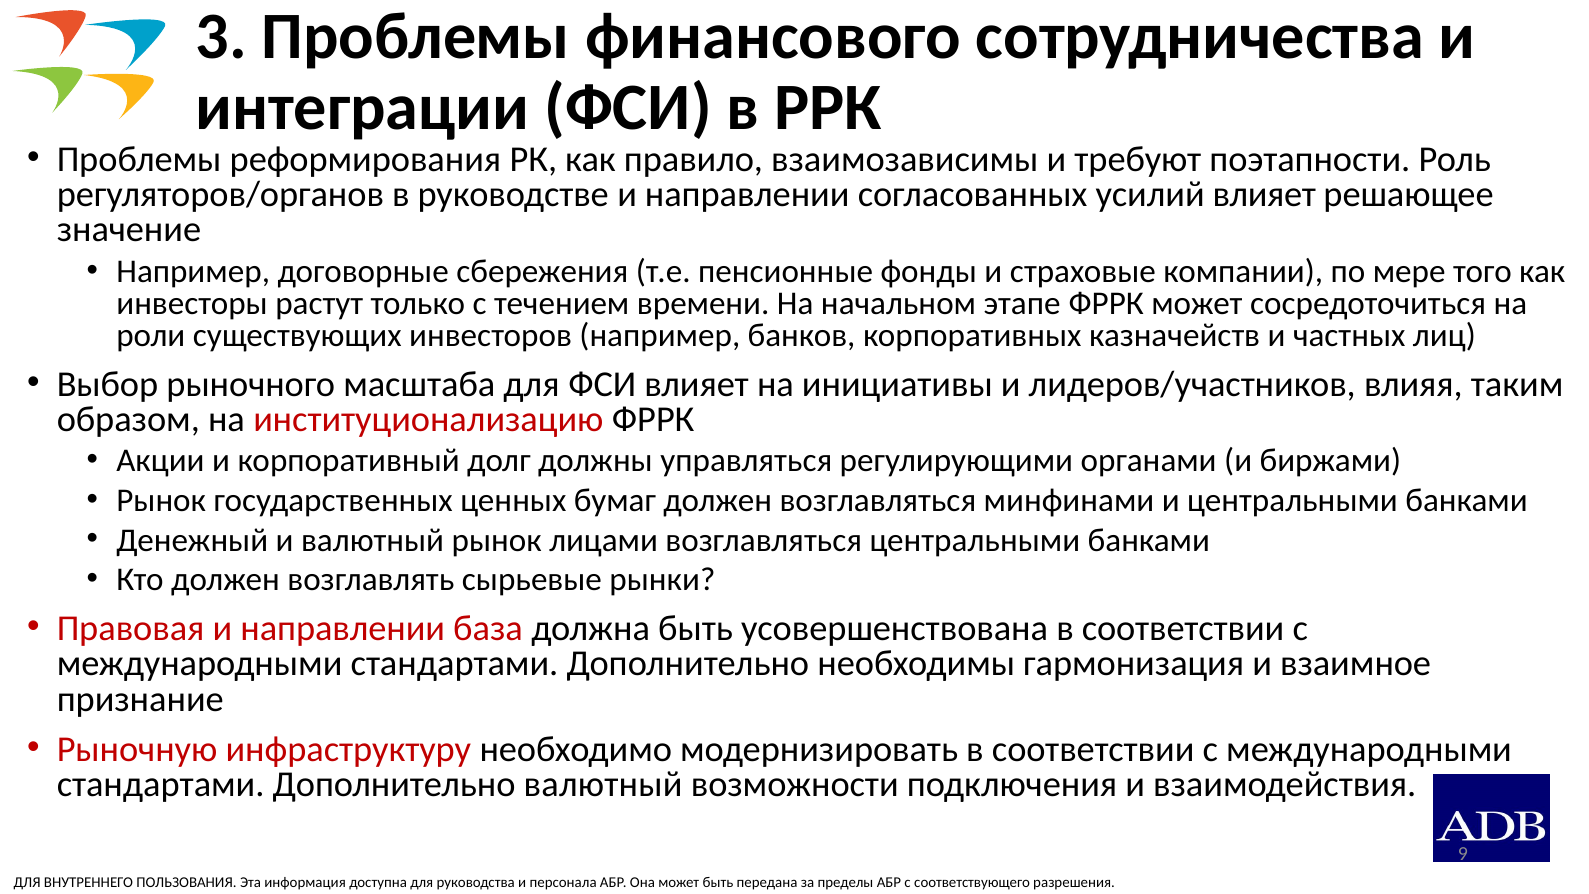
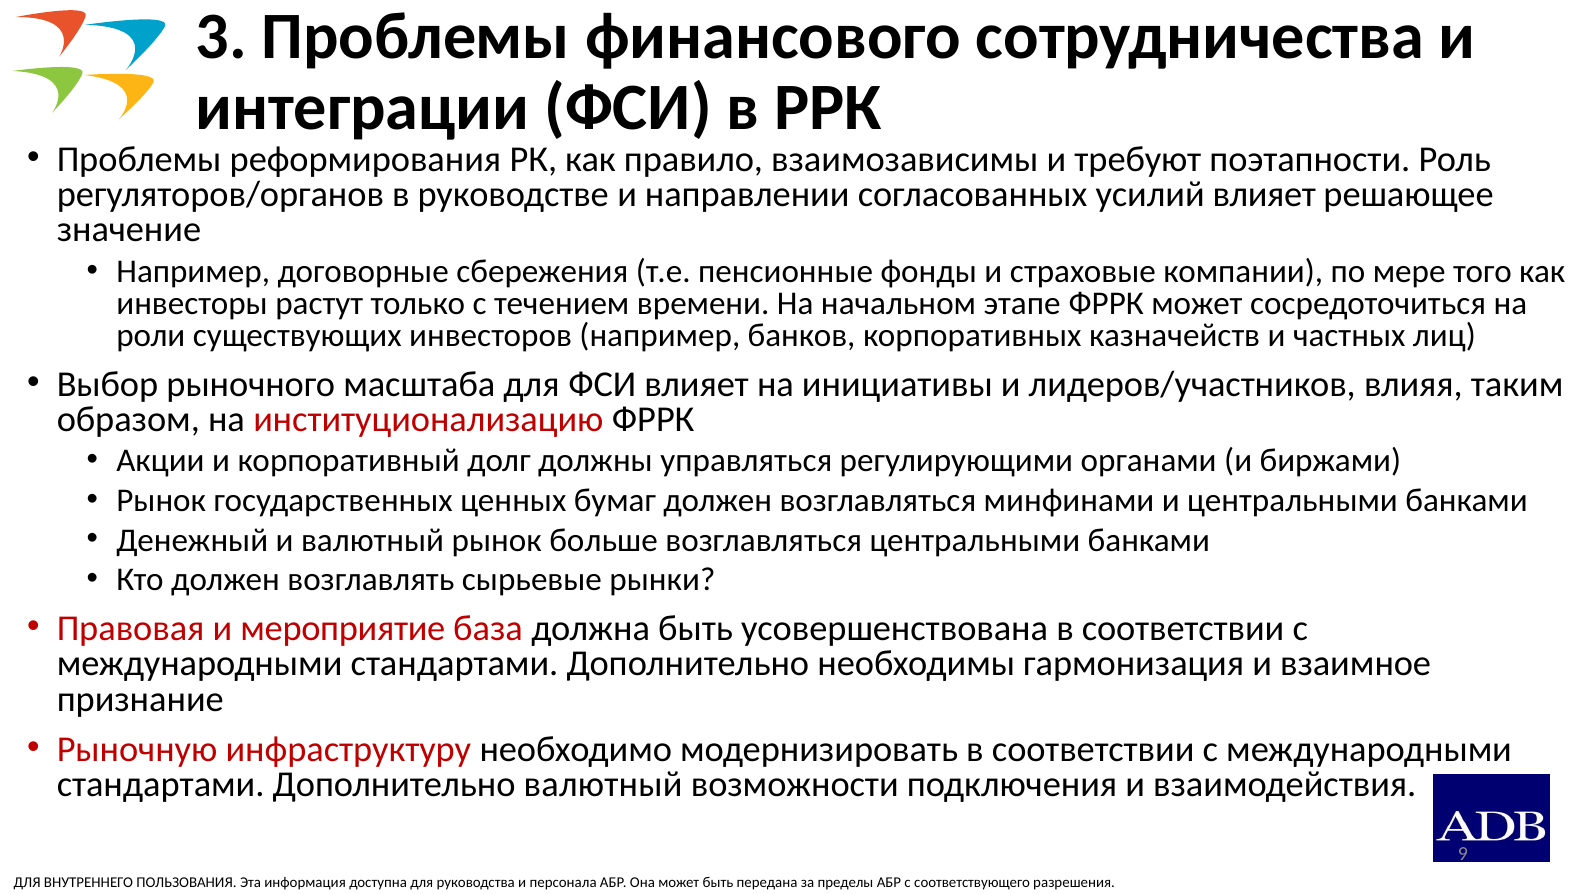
лицами: лицами -> больше (604, 540)
Правовая и направлении: направлении -> мероприятие (343, 628)
